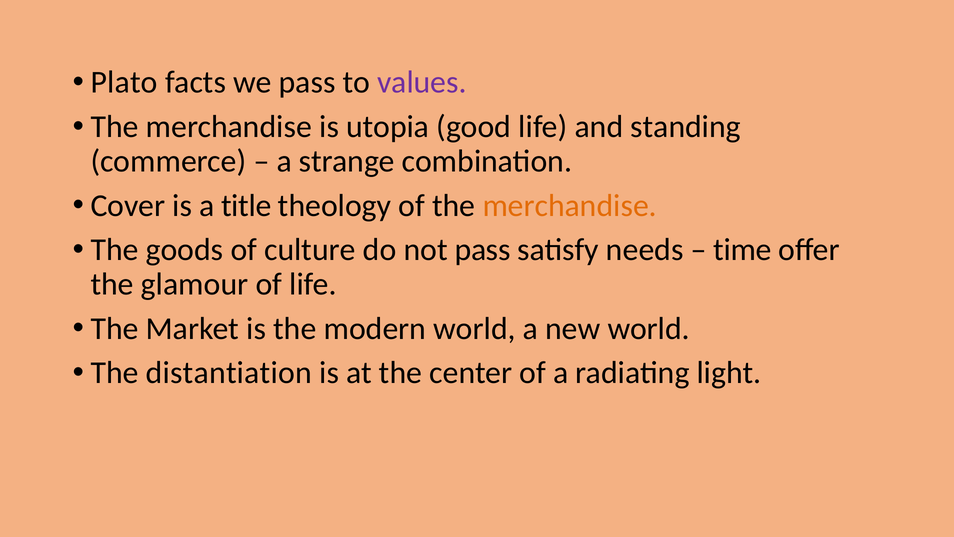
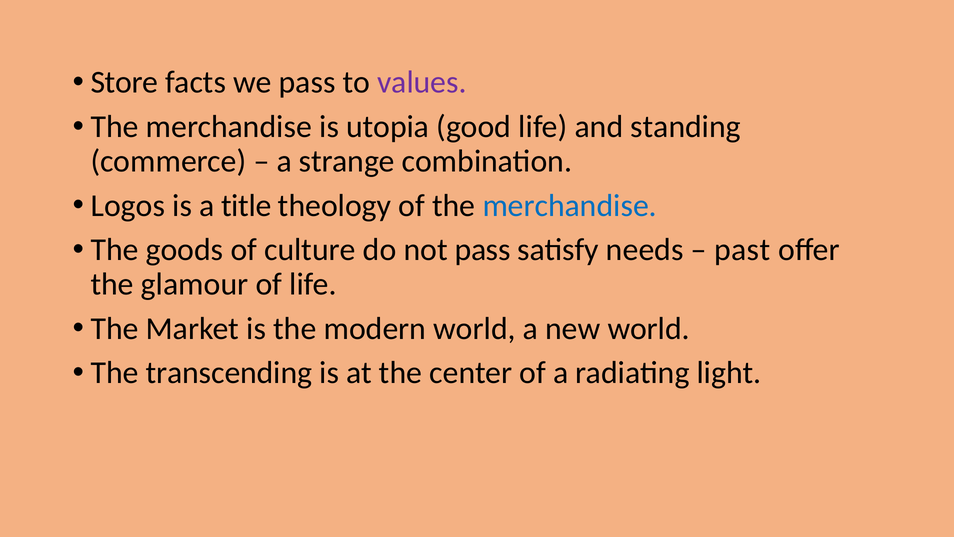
Plato: Plato -> Store (124, 82)
Cover: Cover -> Logos (128, 205)
merchandise colour: orange -> blue (570, 205)
time: time -> past (742, 250)
distantiation: distantiation -> transcending (229, 373)
